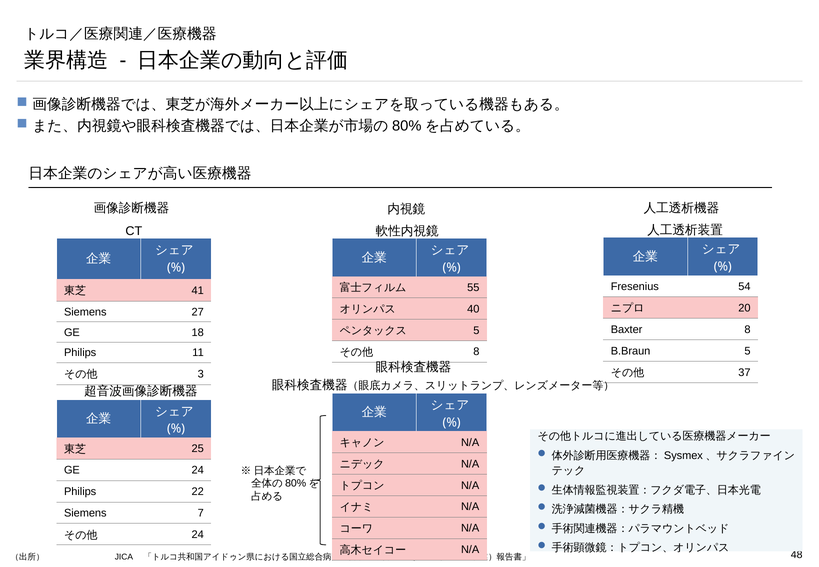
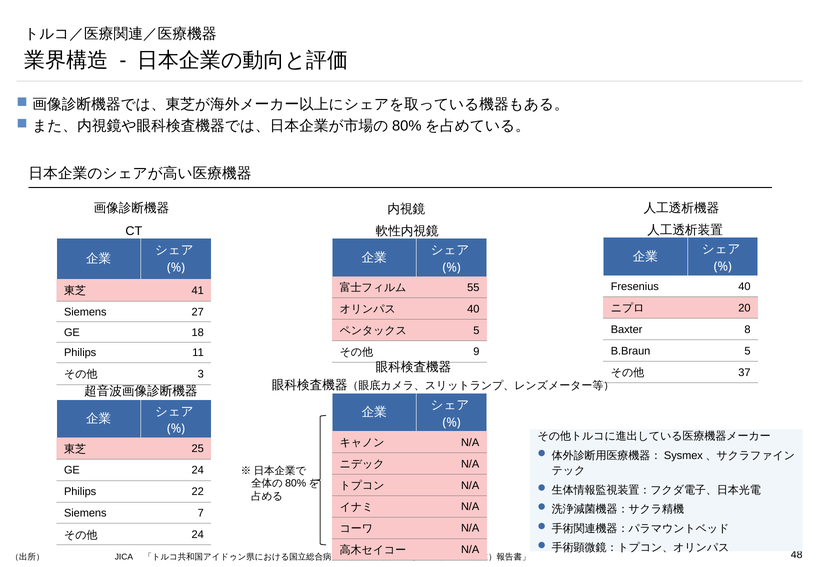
Fresenius 54: 54 -> 40 (744, 287)
8: 8 -> 9 (476, 352)
